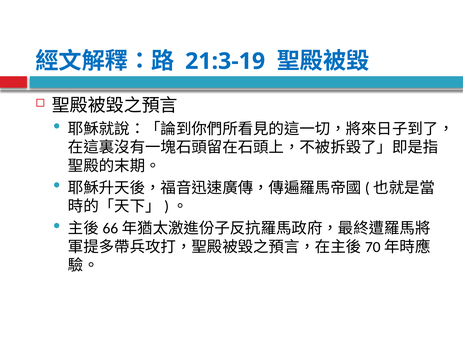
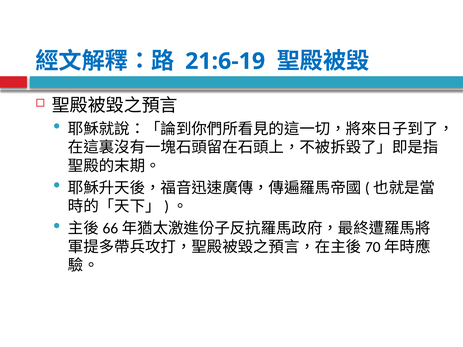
21:3-19: 21:3-19 -> 21:6-19 (225, 61)
